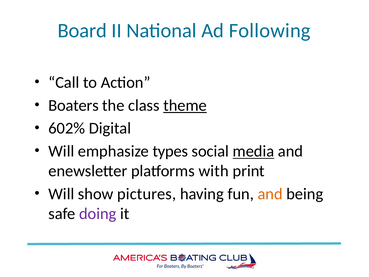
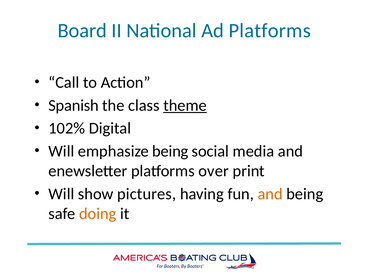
Ad Following: Following -> Platforms (270, 31)
Boaters: Boaters -> Spanish (74, 105)
602%: 602% -> 102% (67, 128)
emphasize types: types -> being (170, 151)
media underline: present -> none (253, 151)
with: with -> over (214, 171)
doing colour: purple -> orange (98, 214)
